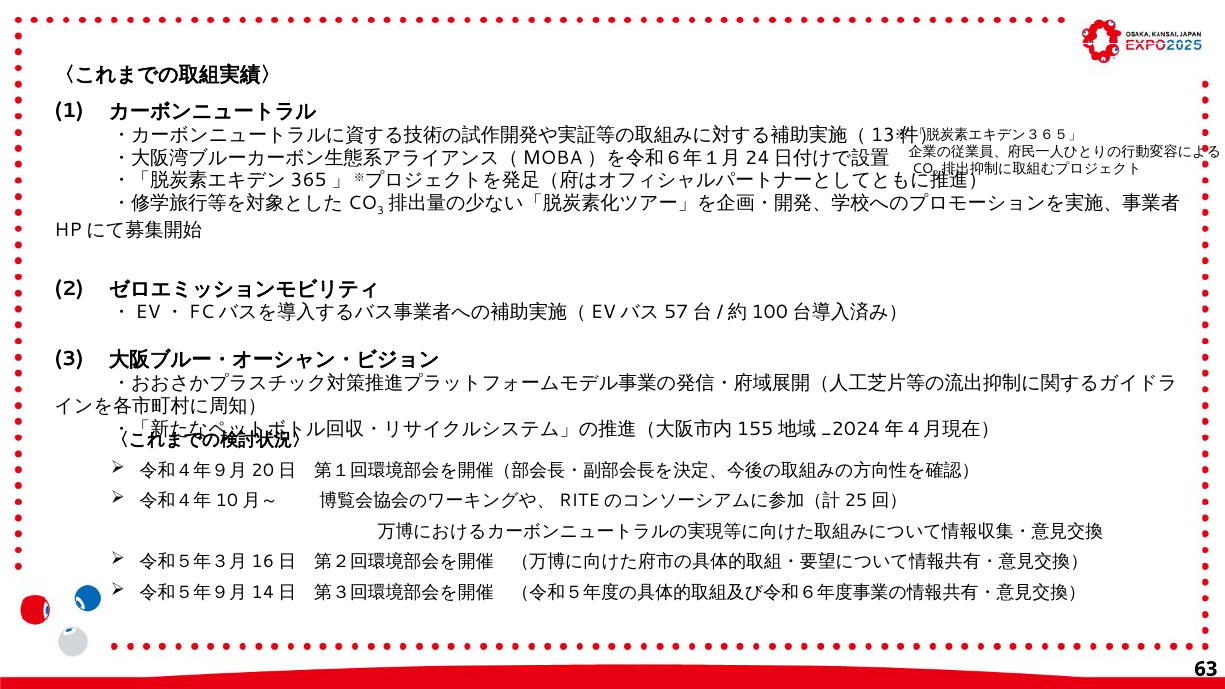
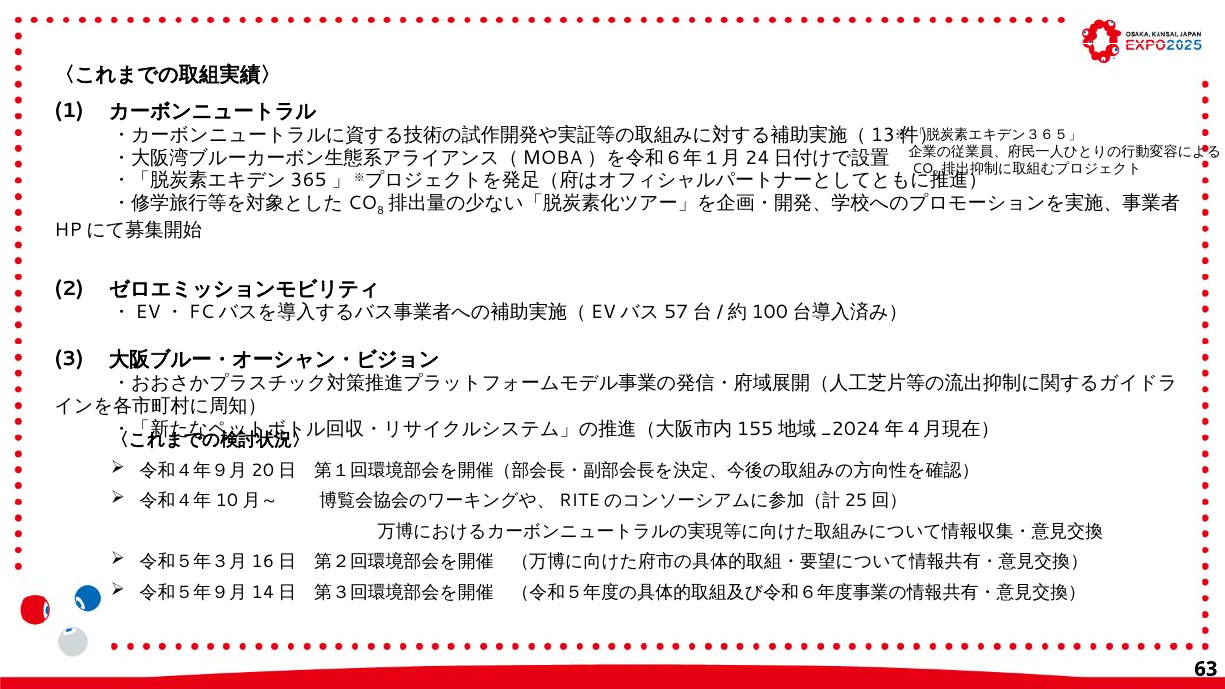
3: 3 -> 8 (381, 211)
